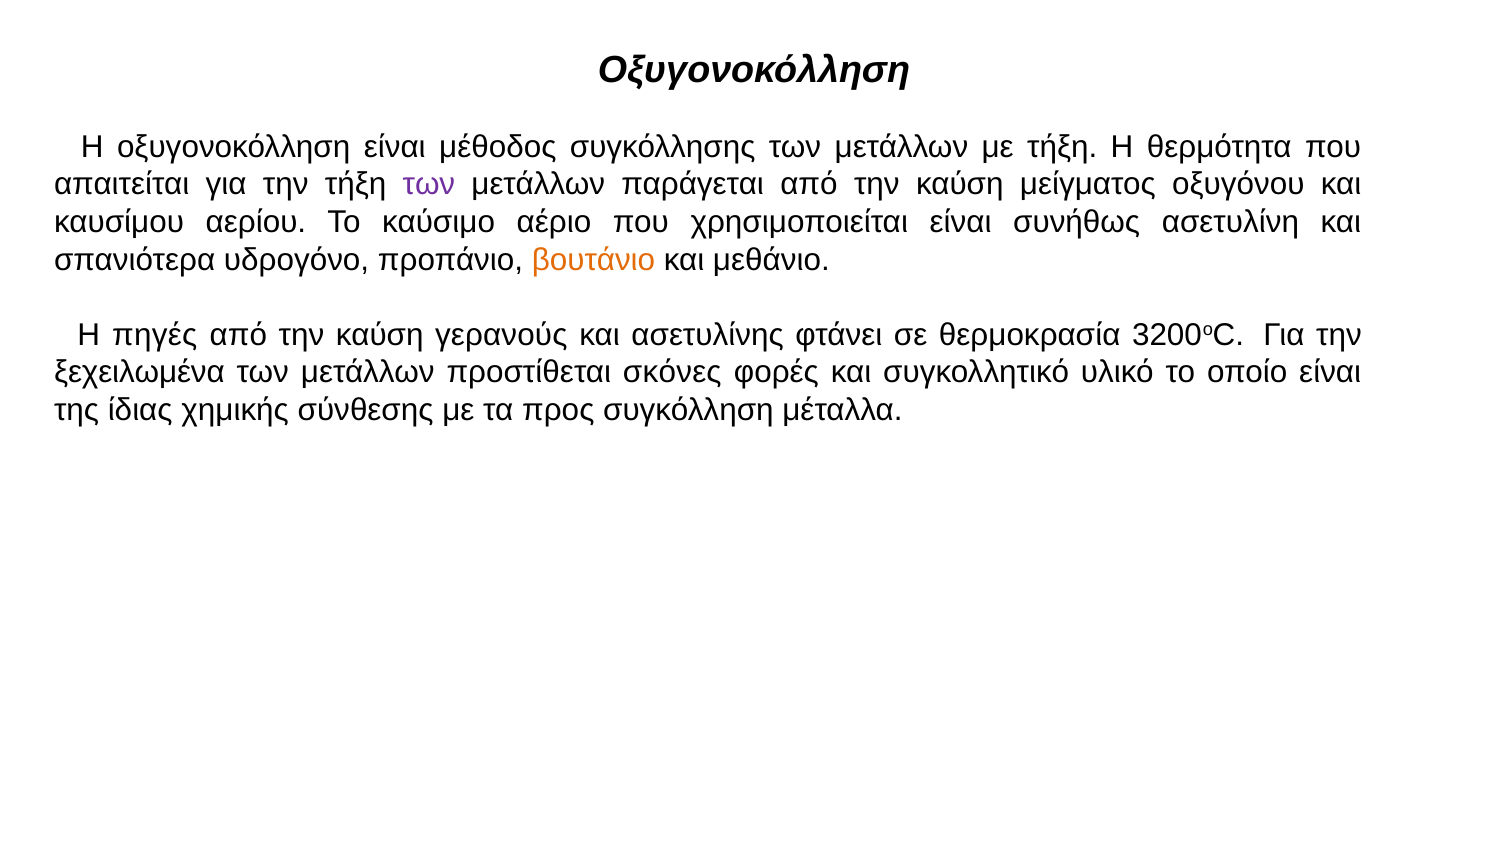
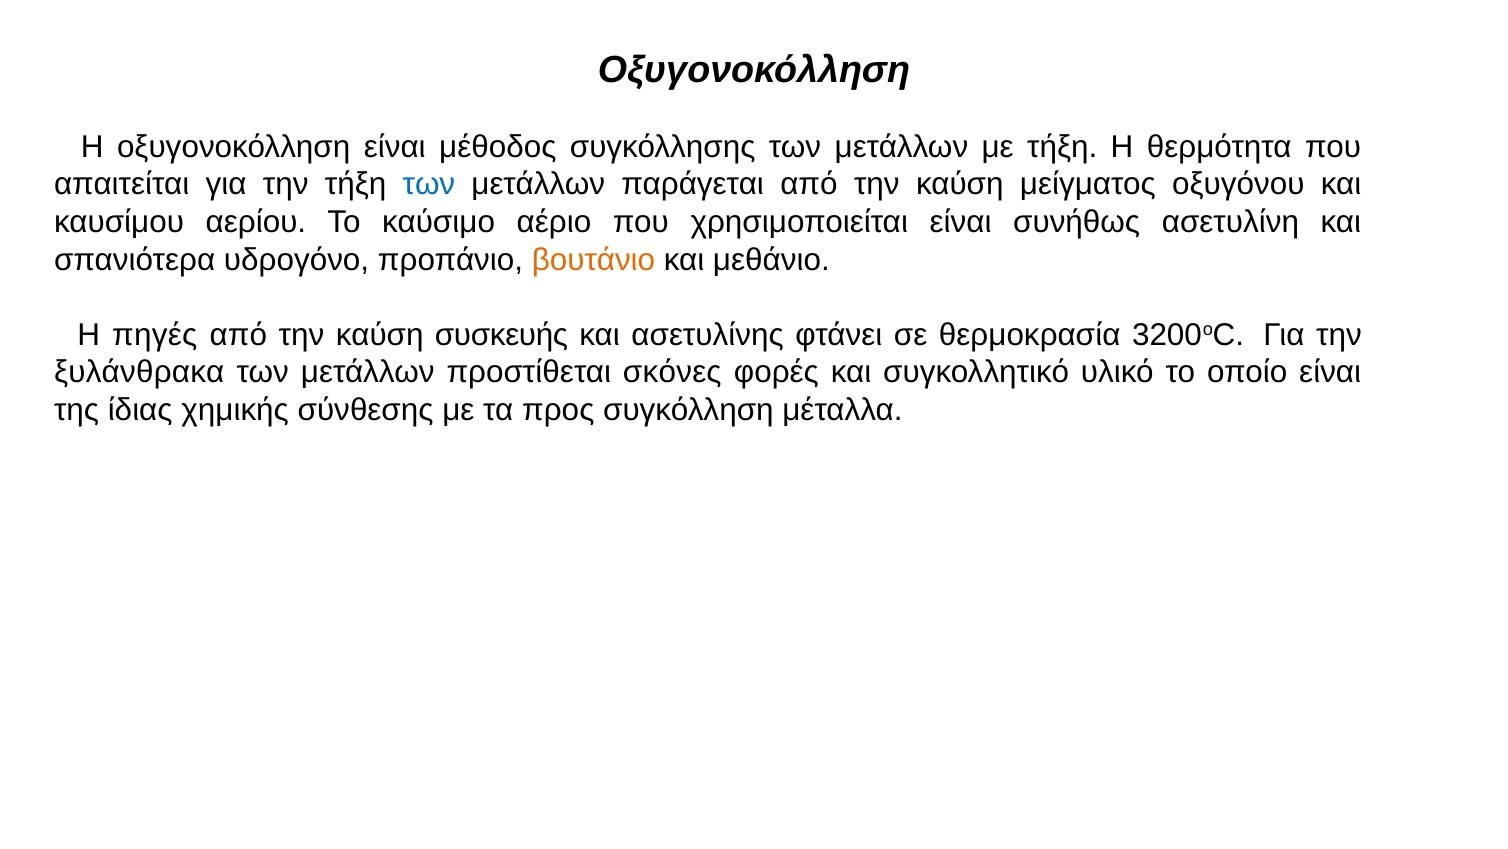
των colour: purple -> blue (429, 184)
γερανούς: γερανούς -> συσκευής (501, 334)
ξεχειλωμένα: ξεχειλωμένα -> ξυλάνθρακα (139, 372)
